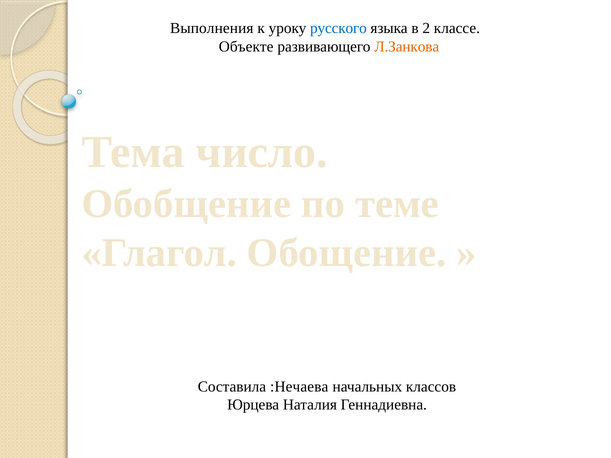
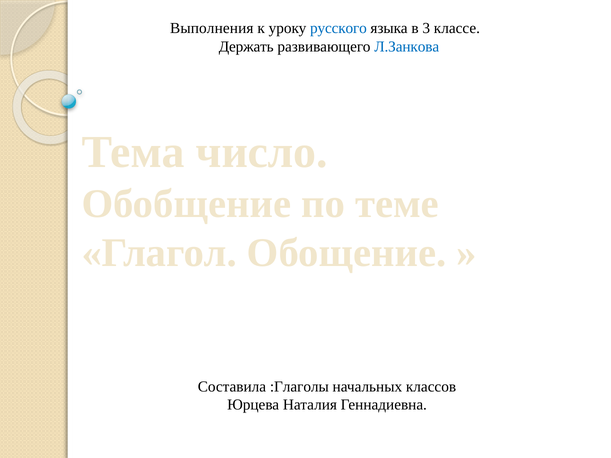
2: 2 -> 3 (426, 28)
Объекте: Объекте -> Держать (246, 47)
Л.Занкова colour: orange -> blue (407, 47)
:Нечаева: :Нечаева -> :Глаголы (299, 387)
